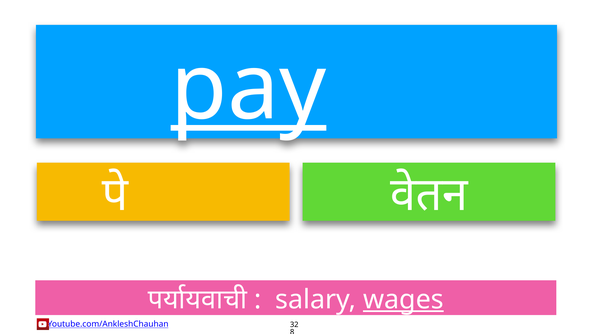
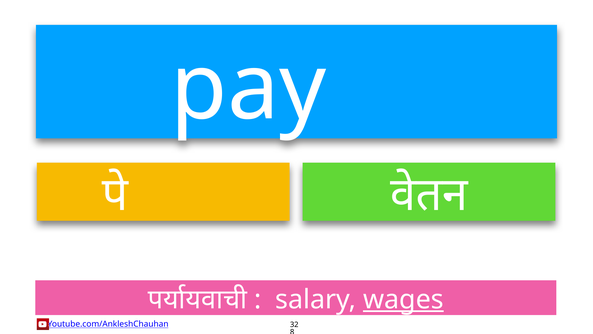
pay underline: present -> none (248, 88)
